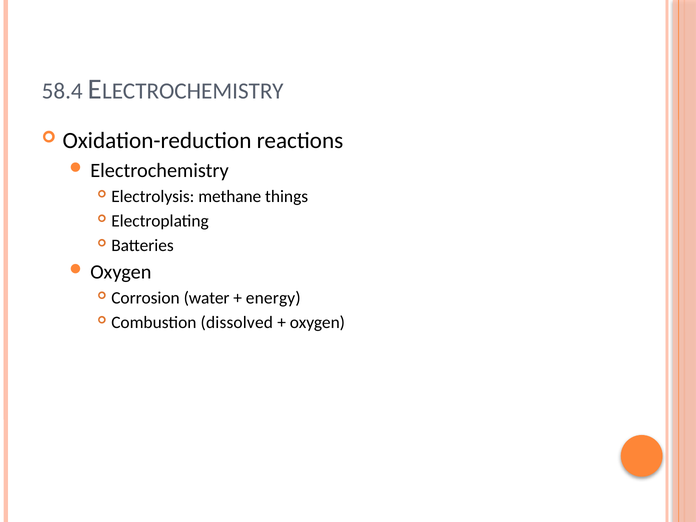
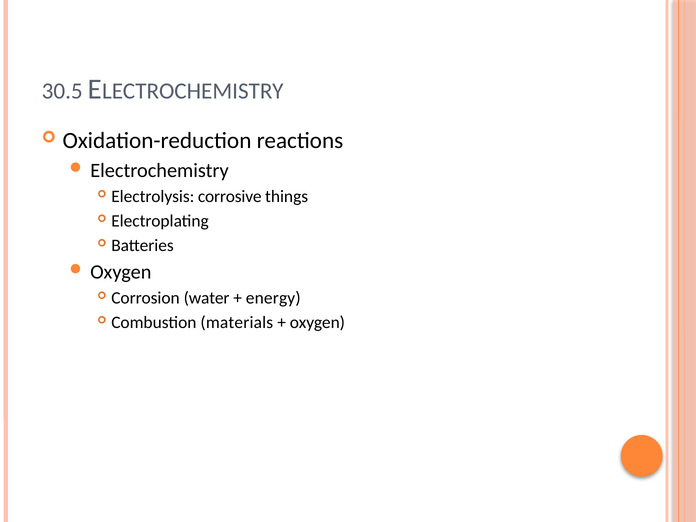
58.4: 58.4 -> 30.5 (62, 91)
methane: methane -> corrosive (230, 197)
dissolved: dissolved -> materials (237, 322)
